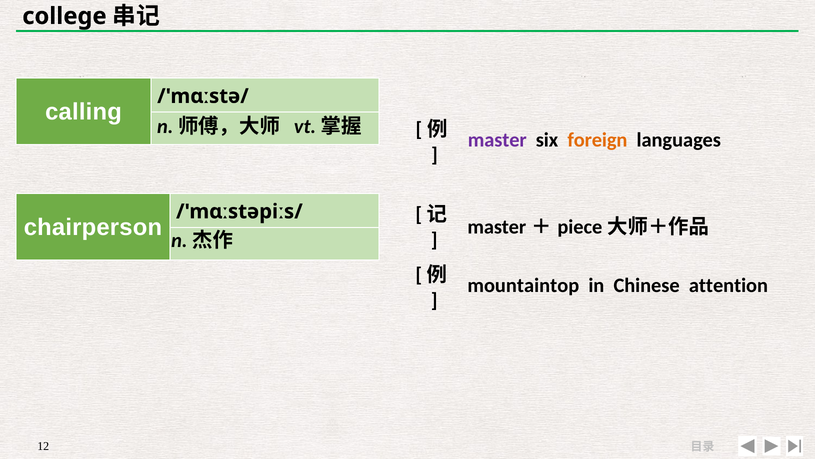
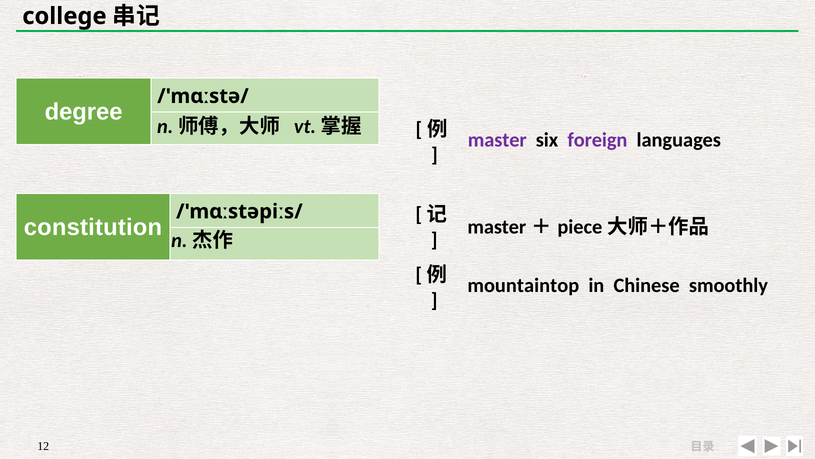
calling: calling -> degree (84, 112)
foreign colour: orange -> purple (597, 140)
chairperson: chairperson -> constitution (93, 227)
attention: attention -> smoothly (728, 285)
